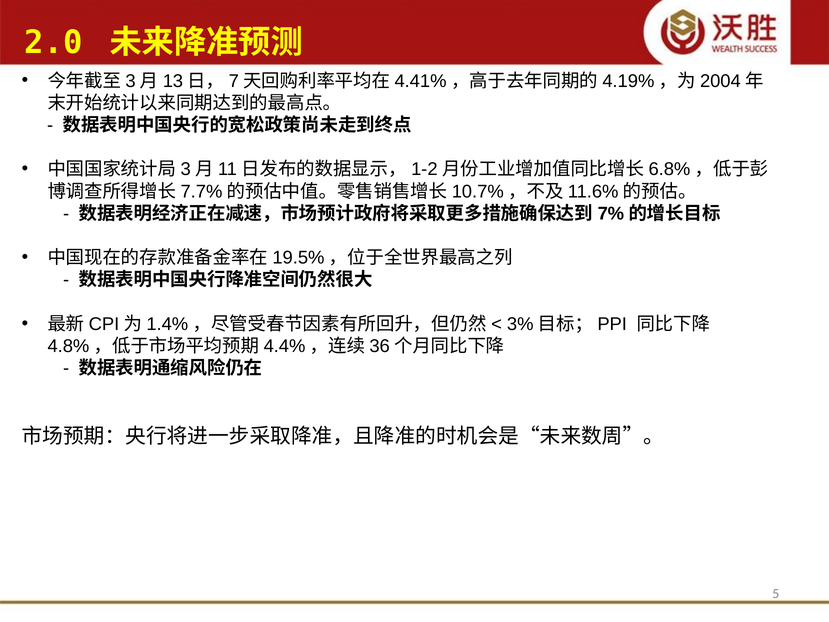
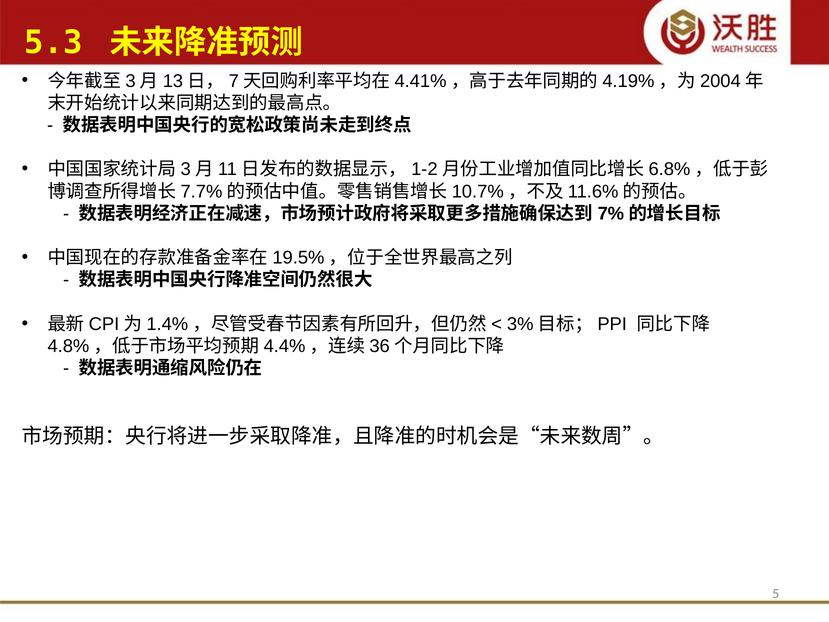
2.0: 2.0 -> 5.3 (53, 43)
